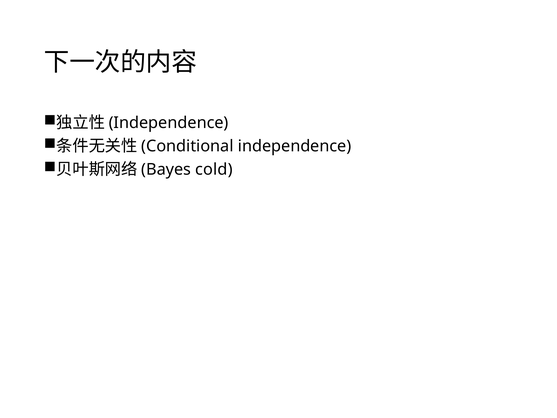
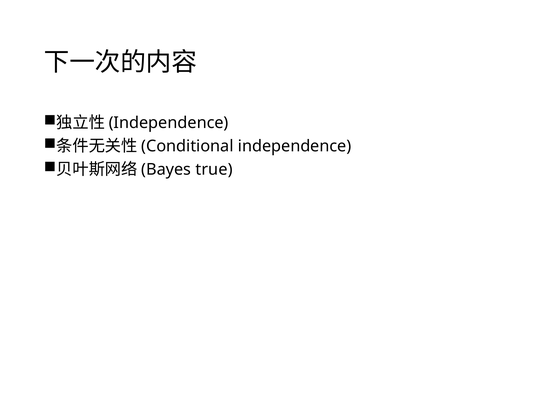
cold: cold -> true (214, 169)
